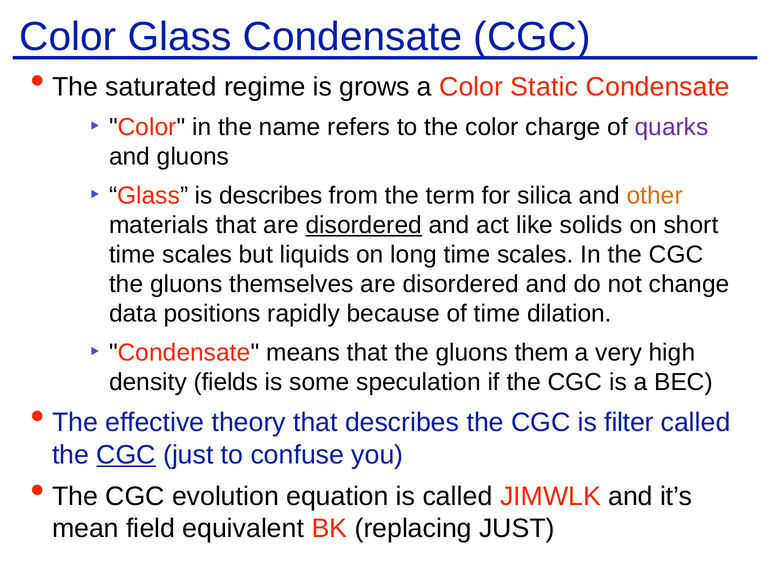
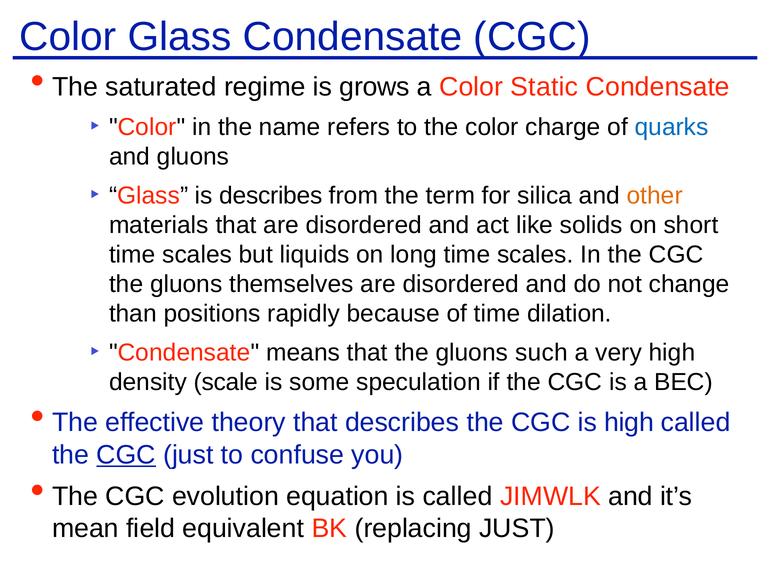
quarks colour: purple -> blue (672, 127)
disordered underline: present -> none (364, 225)
data: data -> than (133, 314)
them: them -> such (541, 353)
fields: fields -> scale (226, 382)
is filter: filter -> high (629, 423)
